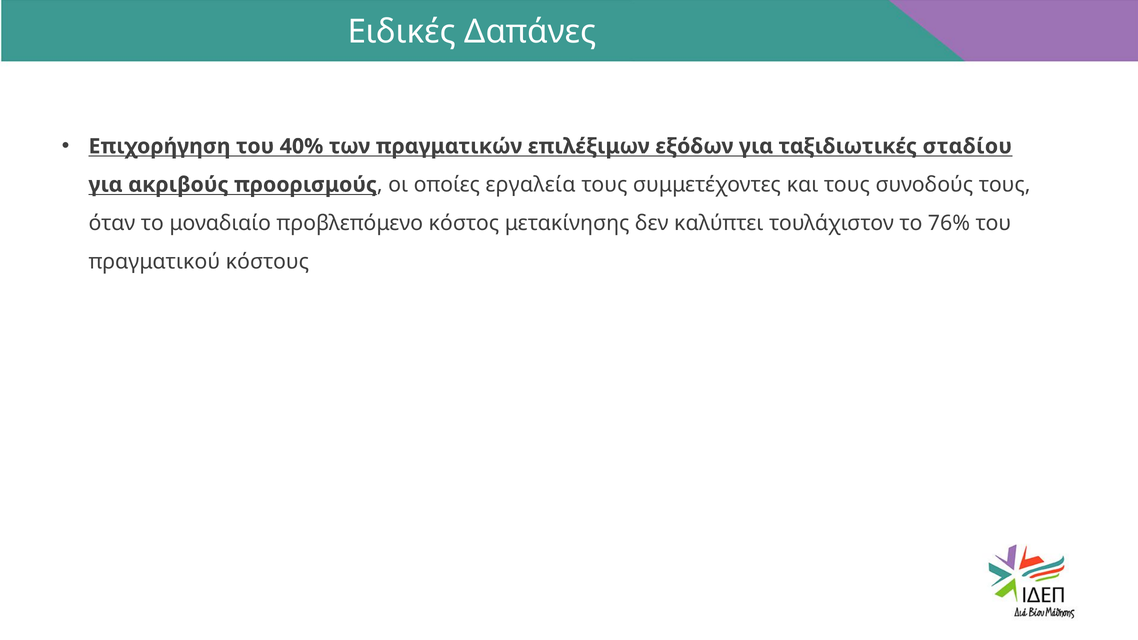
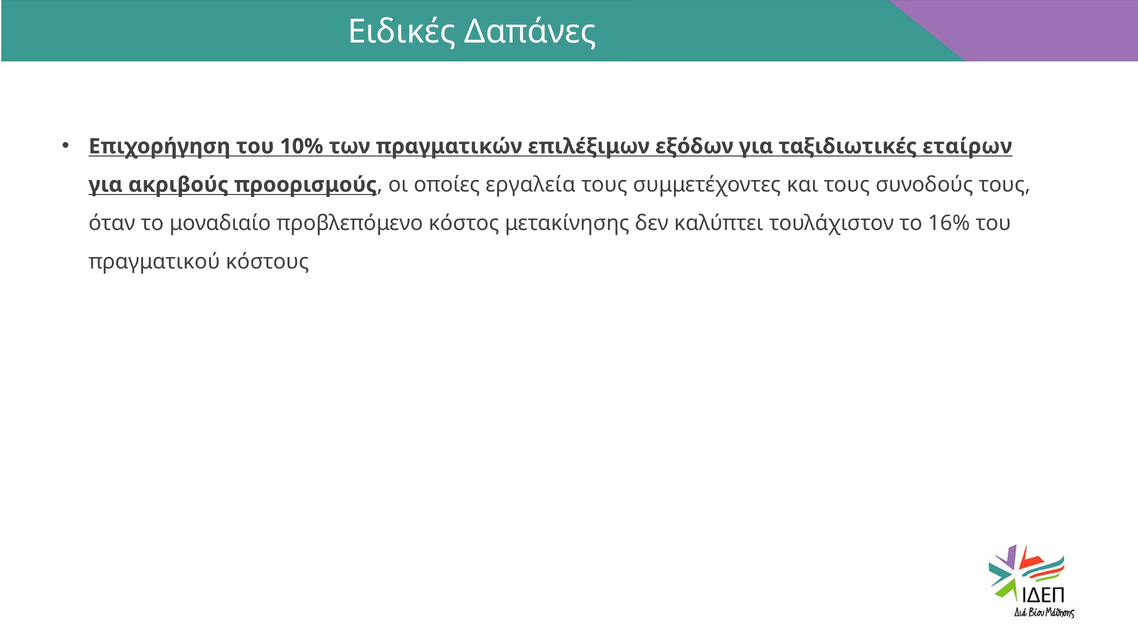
40%: 40% -> 10% (302, 146)
σταδίου: σταδίου -> εταίρων (967, 146)
76%: 76% -> 16% (949, 223)
